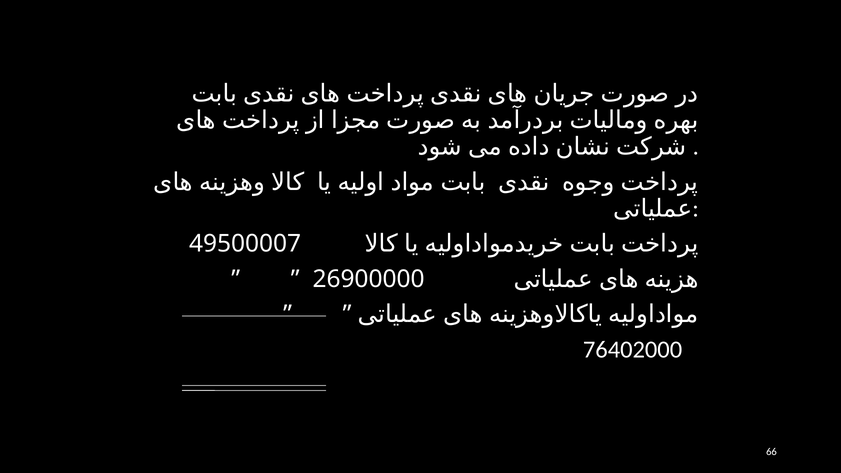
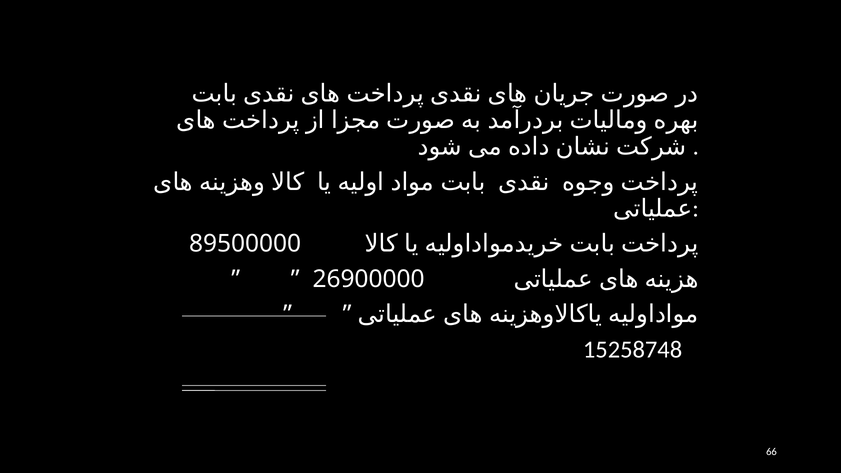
49500007: 49500007 -> 89500000 (245, 244)
76402000: 76402000 -> 15258748 (633, 350)
